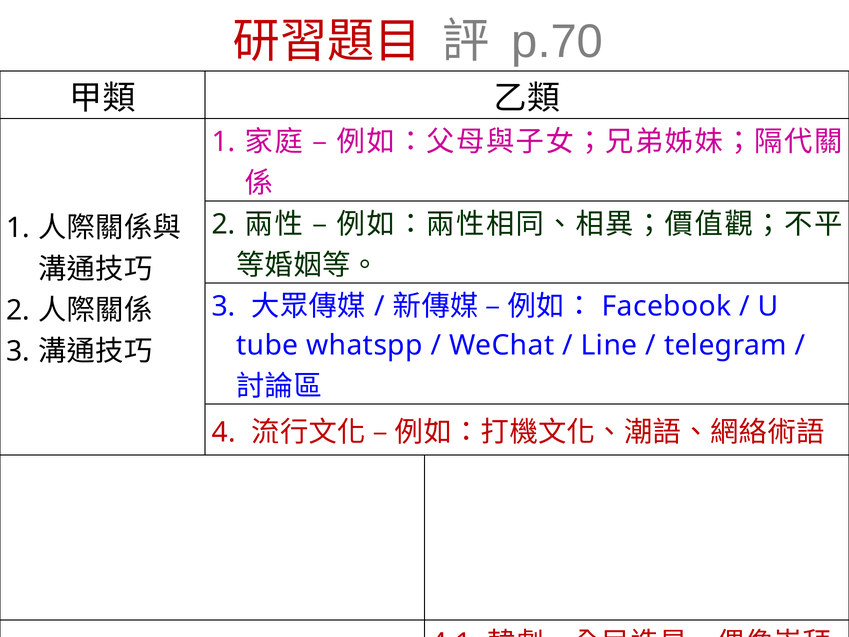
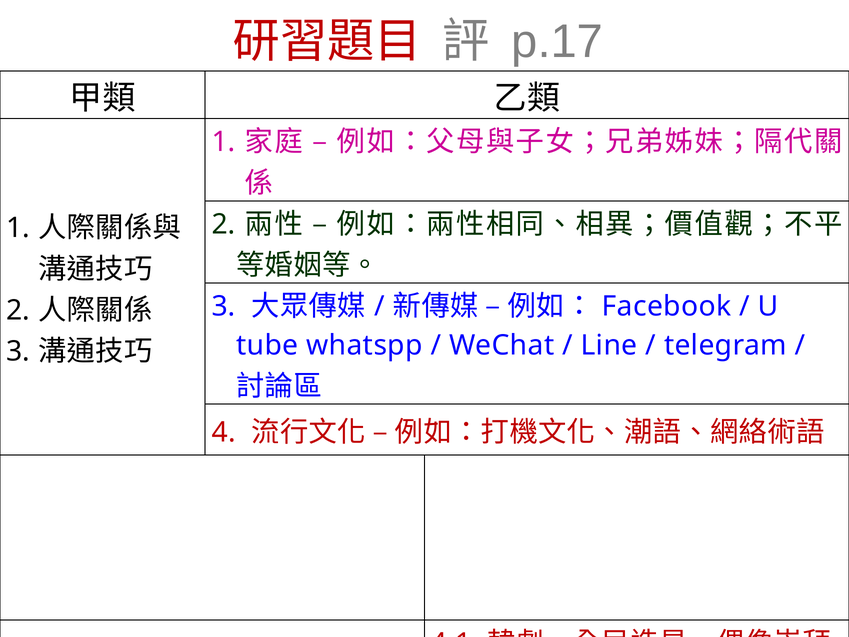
p.70: p.70 -> p.17 (557, 41)
